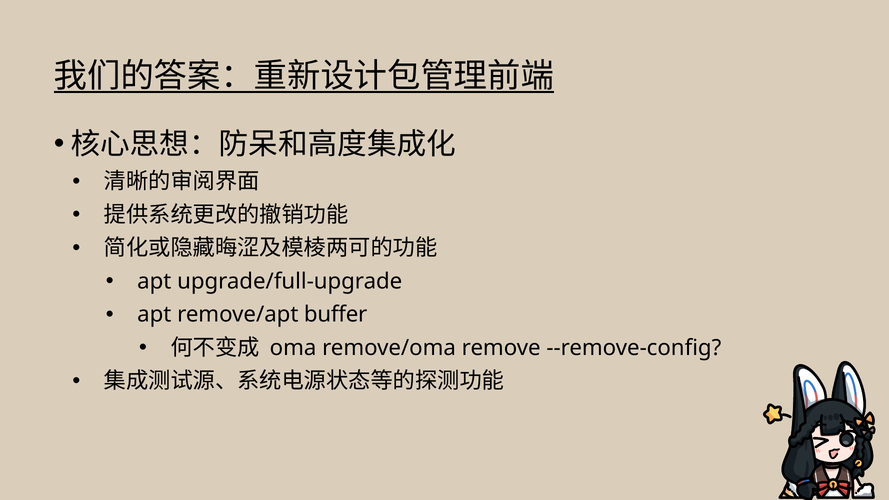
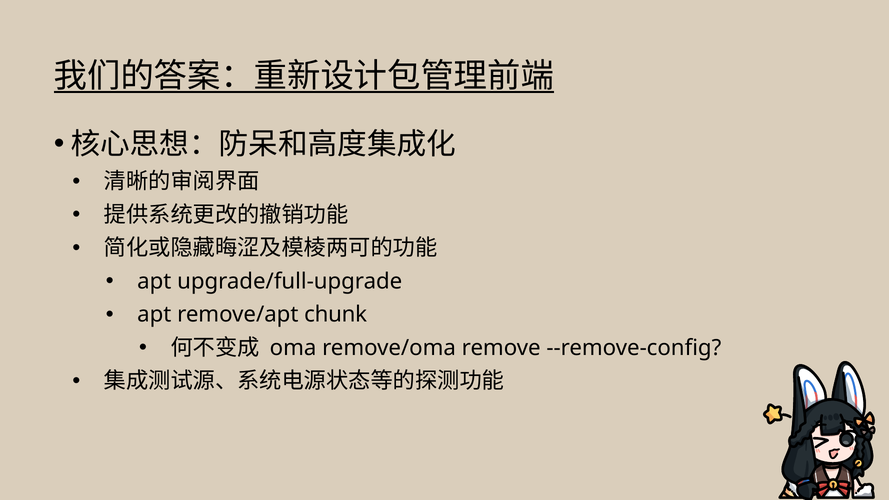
buffer: buffer -> chunk (336, 315)
